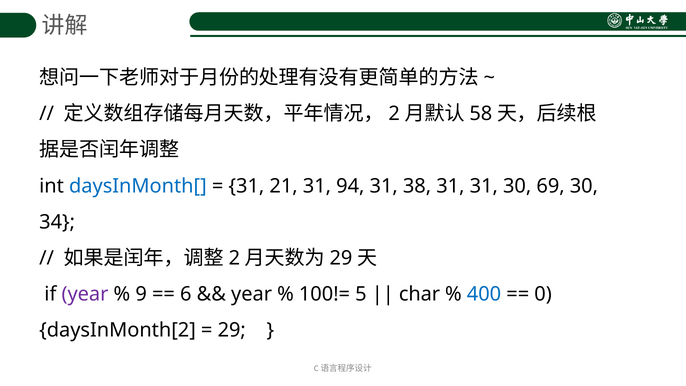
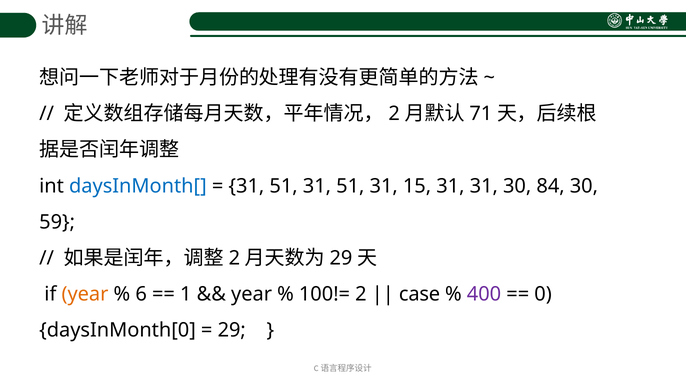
58: 58 -> 71 (481, 114)
21: 21 -> 51 (284, 186)
94: 94 -> 51 (350, 186)
38: 38 -> 15 (417, 186)
69: 69 -> 84 (551, 186)
34: 34 -> 59 (57, 222)
year colour: purple -> orange (85, 294)
9: 9 -> 6 (141, 294)
6: 6 -> 1 (186, 294)
100!= 5: 5 -> 2 (361, 294)
char: char -> case (420, 294)
400 colour: blue -> purple (484, 294)
daysInMonth[2: daysInMonth[2 -> daysInMonth[0 (118, 330)
